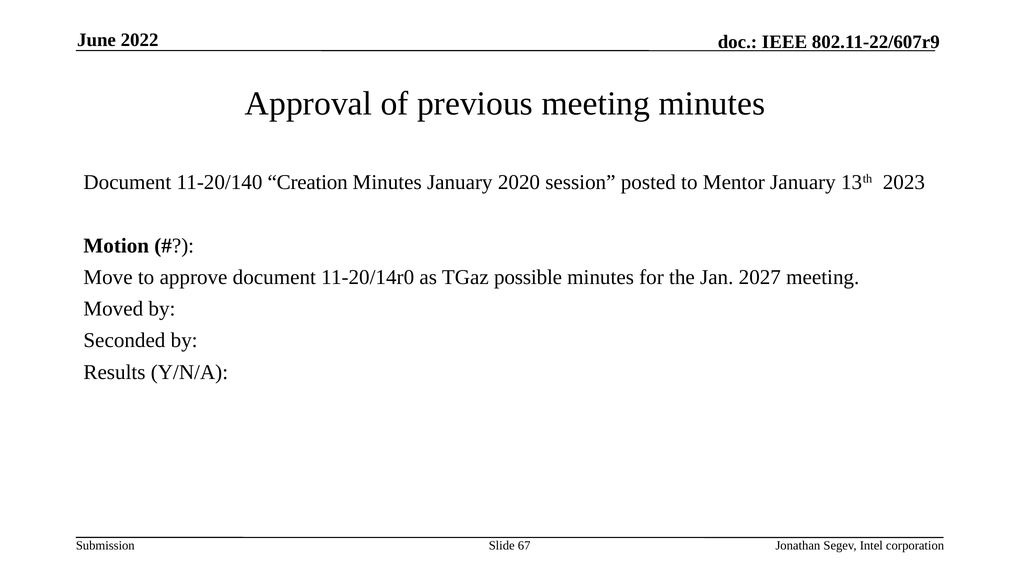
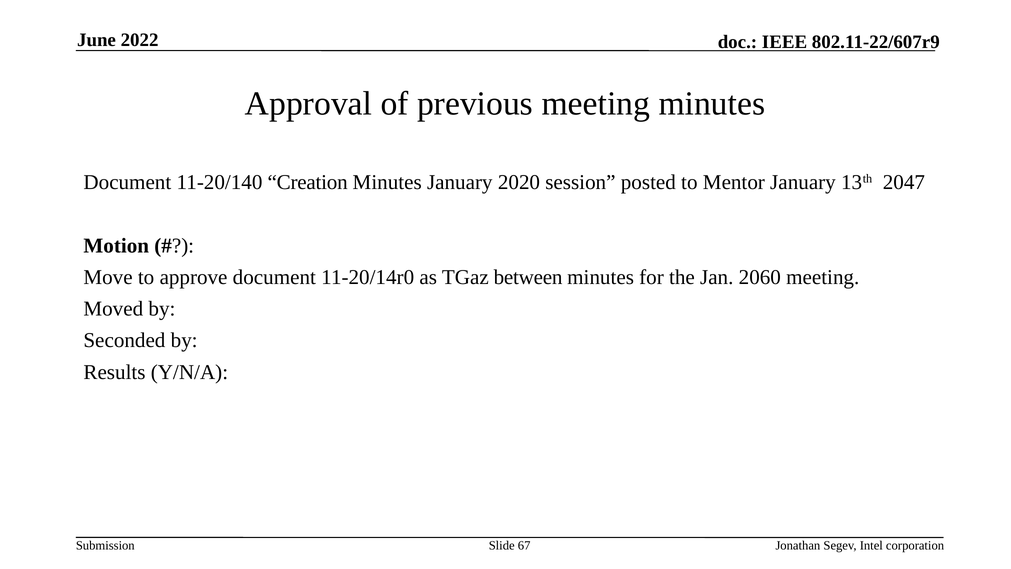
2023: 2023 -> 2047 (904, 182)
possible: possible -> between (528, 277)
2027: 2027 -> 2060 (760, 277)
